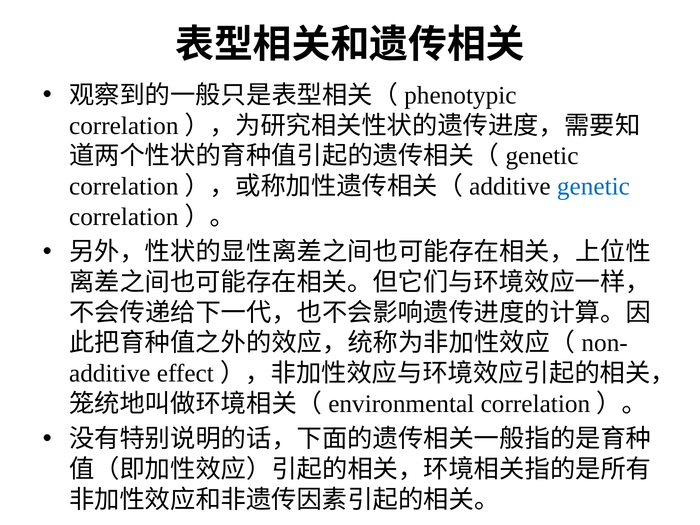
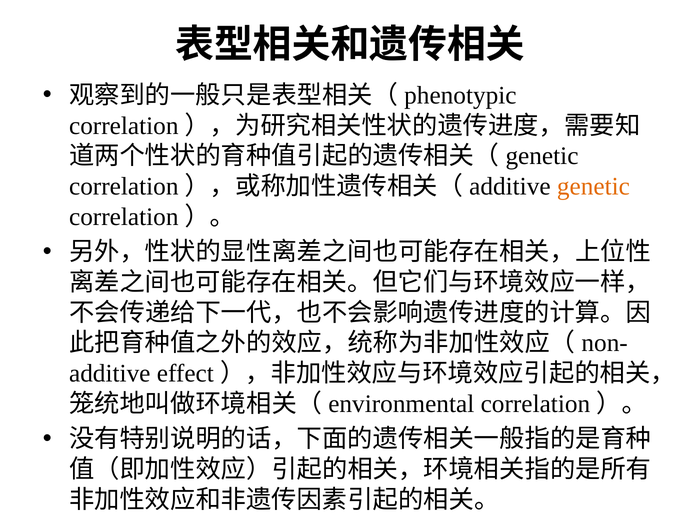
genetic colour: blue -> orange (593, 186)
